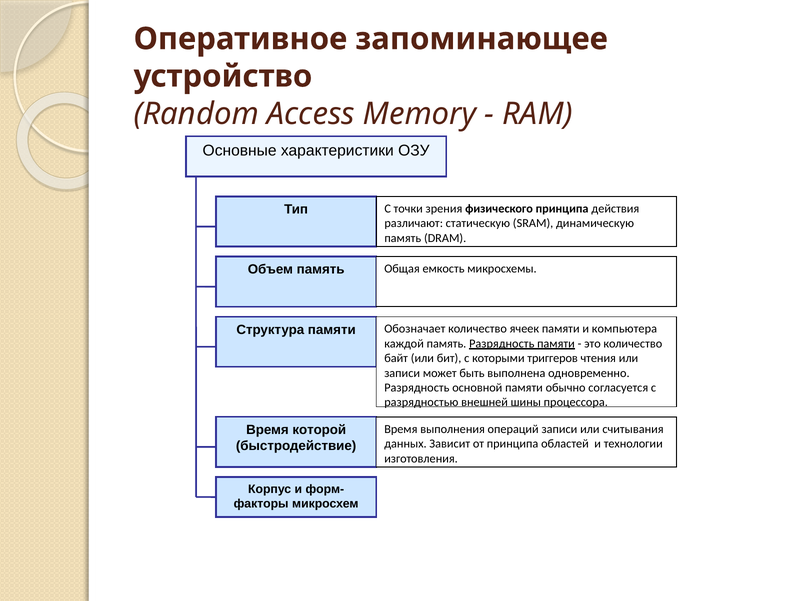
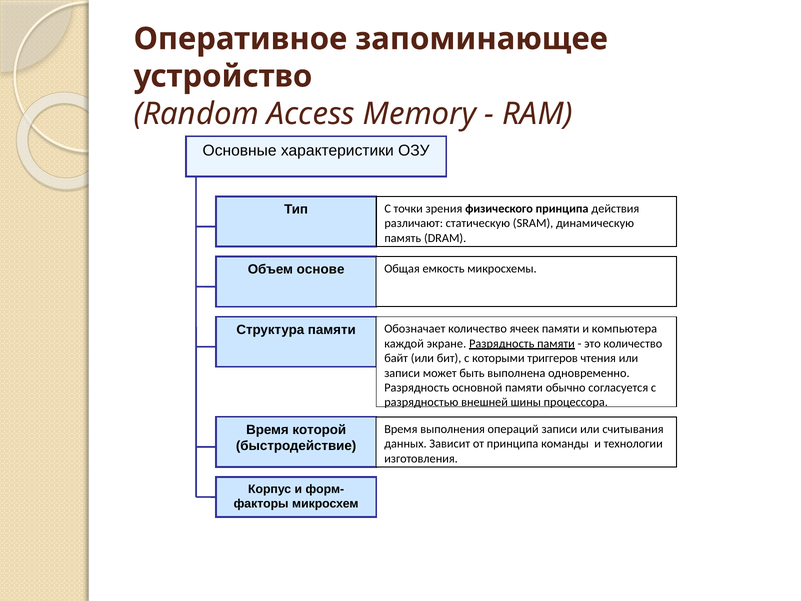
Объем память: память -> основе (321, 269)
каждой память: память -> экране (446, 343)
областей: областей -> команды (565, 444)
